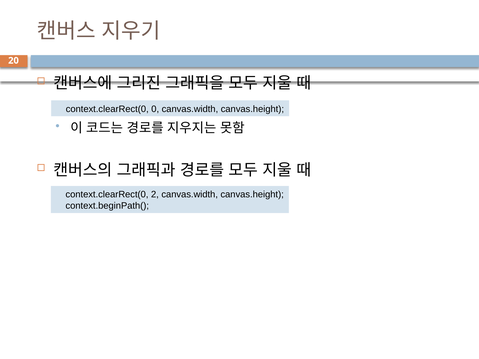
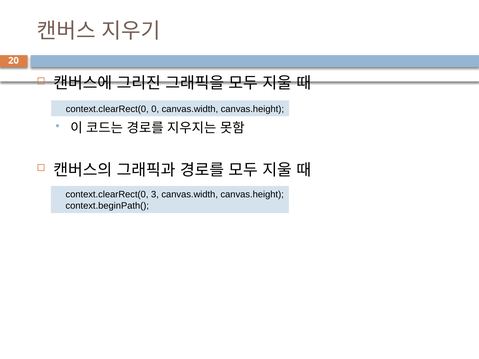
2: 2 -> 3 (155, 195)
